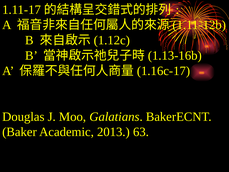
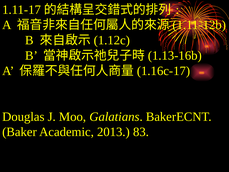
63: 63 -> 83 (141, 132)
